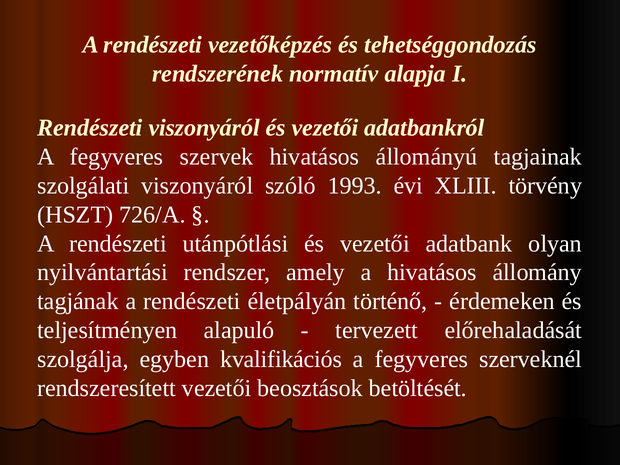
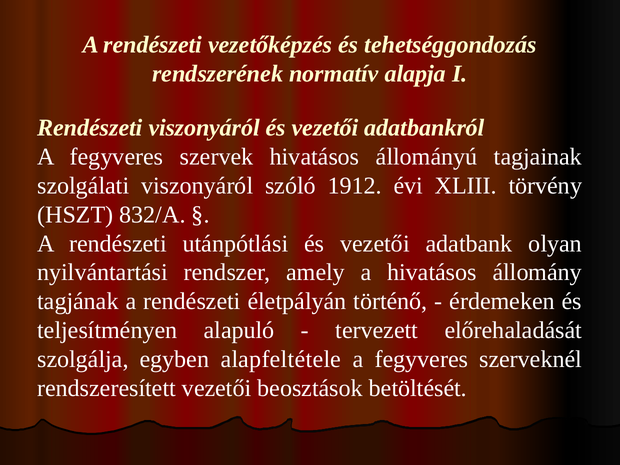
1993: 1993 -> 1912 (355, 186)
726/A: 726/A -> 832/A (152, 215)
kvalifikációs: kvalifikációs -> alapfeltétele (281, 359)
